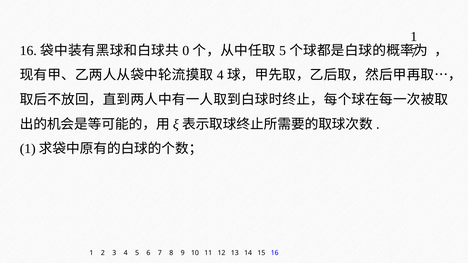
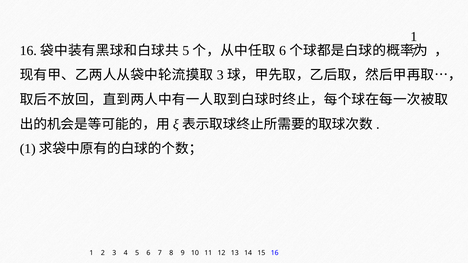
0: 0 -> 5 (186, 51)
5: 5 -> 6 (283, 51)
4: 4 -> 3 (220, 75)
